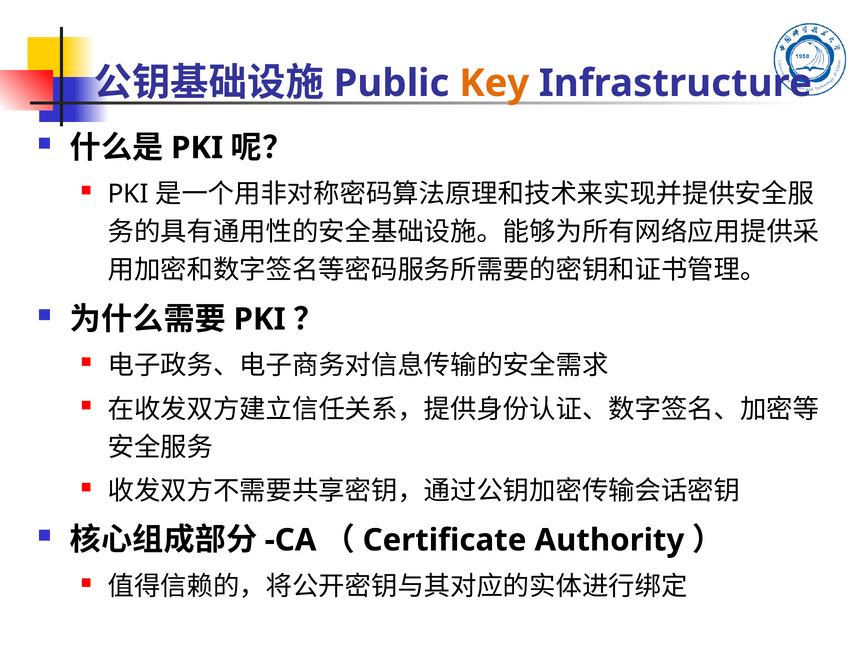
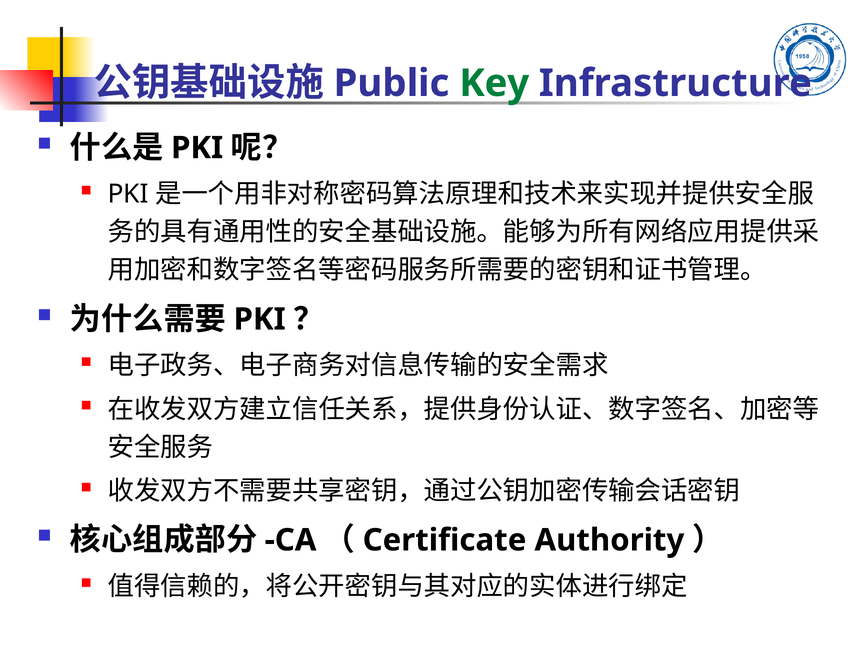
Key colour: orange -> green (494, 83)
